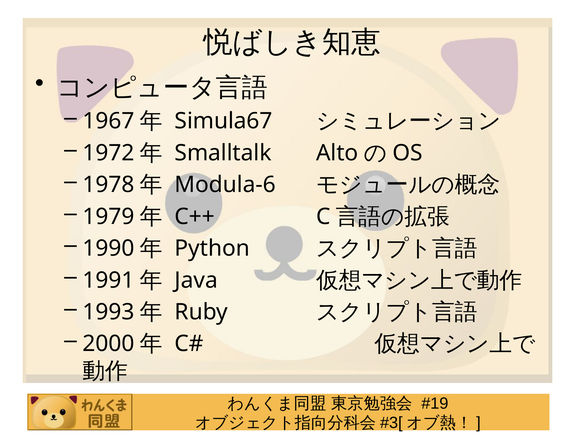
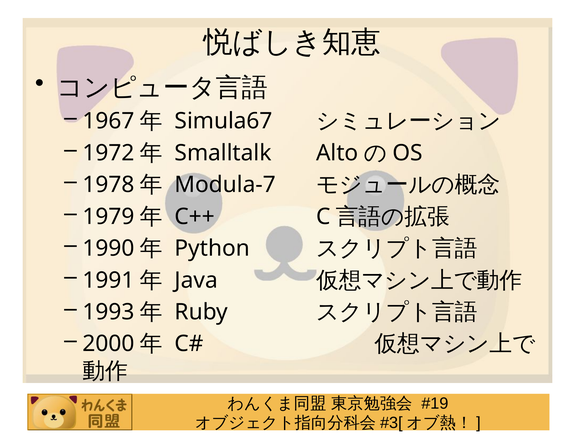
Modula-6: Modula-6 -> Modula-7 (225, 185)
